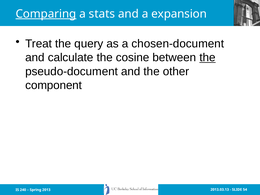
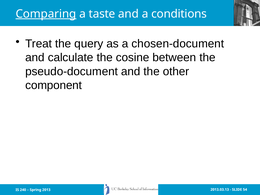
stats: stats -> taste (102, 14)
expansion: expansion -> conditions (179, 14)
the underline: present -> none (207, 58)
